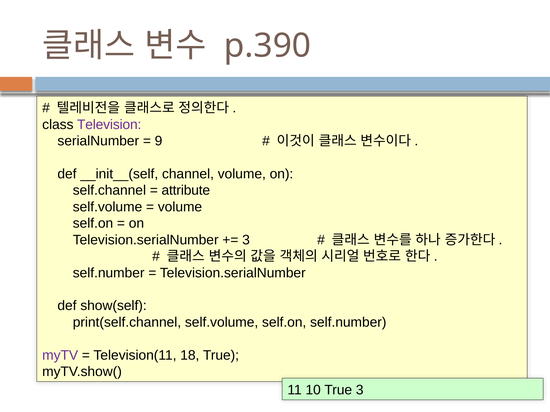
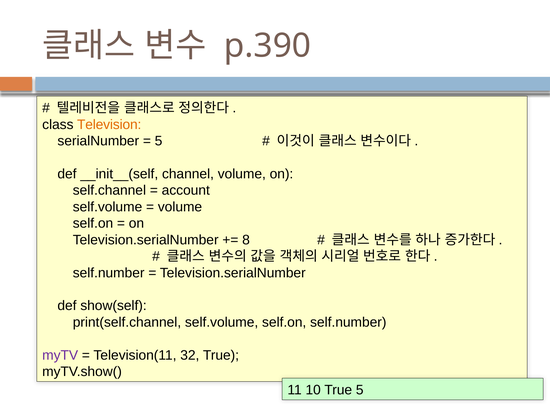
Television colour: purple -> orange (109, 125)
9: 9 -> 5 (159, 141)
attribute: attribute -> account (186, 191)
3: 3 -> 8 (246, 240)
18: 18 -> 32 (190, 356)
True 3: 3 -> 5 (360, 390)
